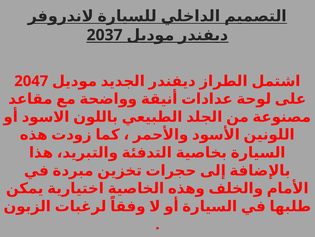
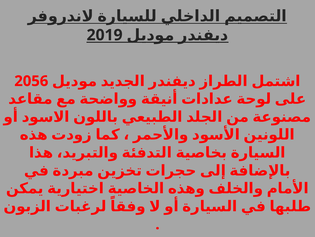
2037: 2037 -> 2019 (105, 35)
2047: 2047 -> 2056 (31, 81)
